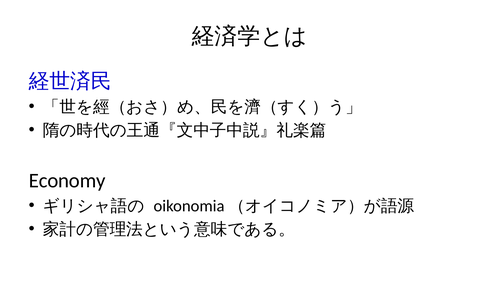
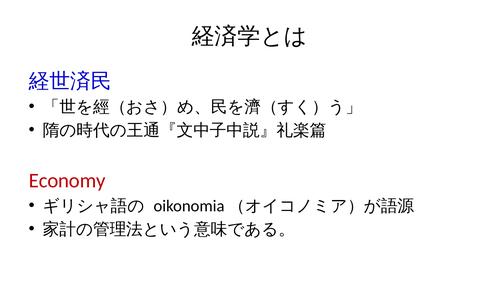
Economy colour: black -> red (67, 180)
